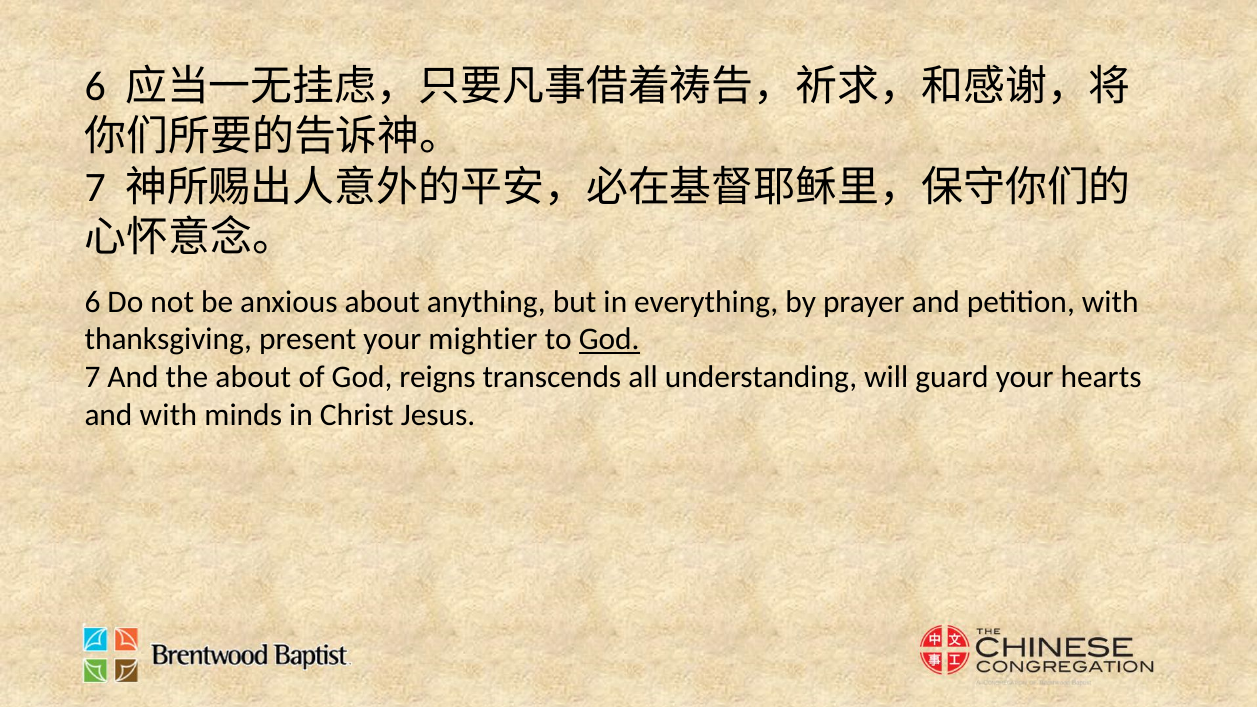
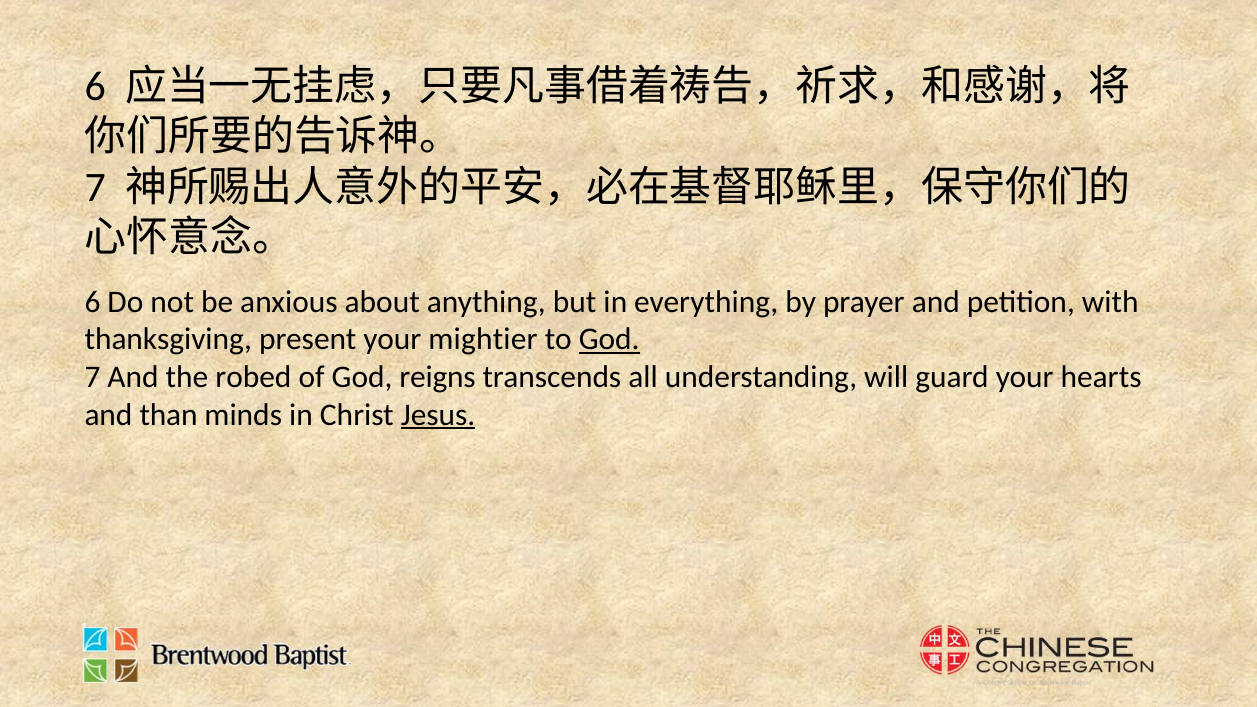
the about: about -> robed (253, 377)
and with: with -> than (169, 415)
Jesus underline: none -> present (438, 415)
